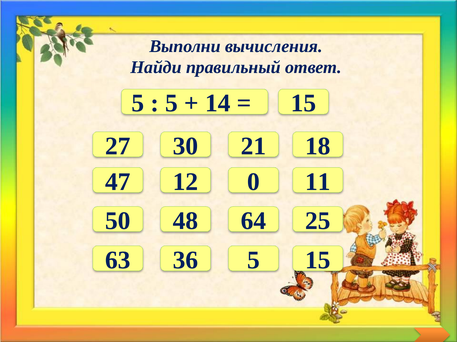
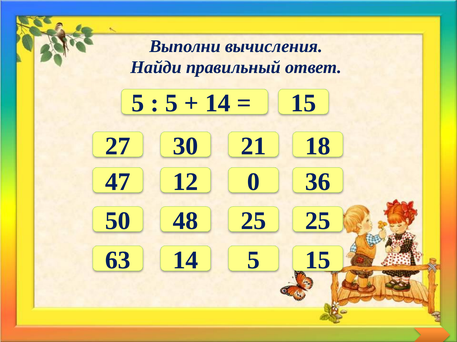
11: 11 -> 36 (318, 182)
48 64: 64 -> 25 (253, 221)
63 36: 36 -> 14 (186, 261)
